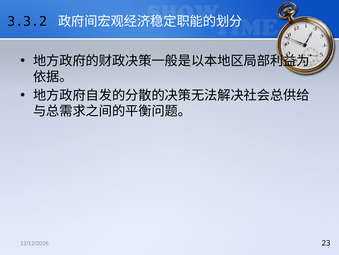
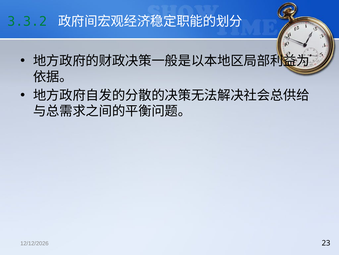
3.3.2 colour: black -> green (27, 22)
